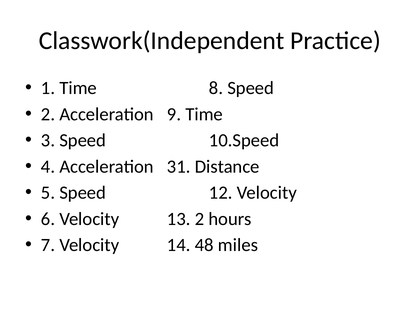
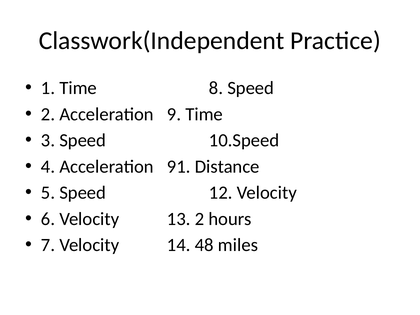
31: 31 -> 91 (179, 167)
